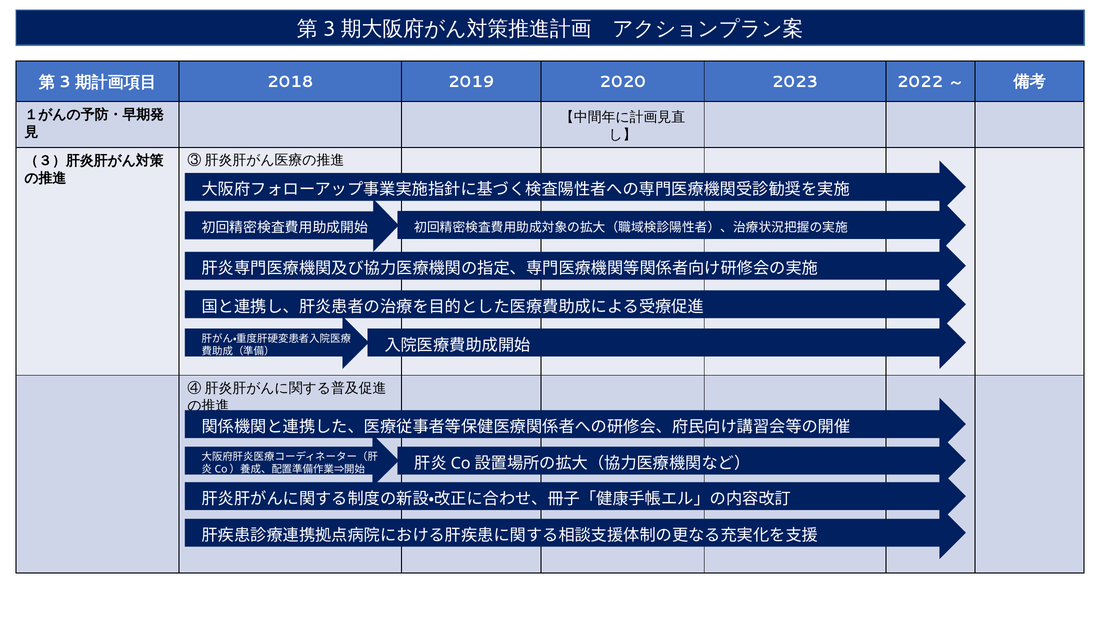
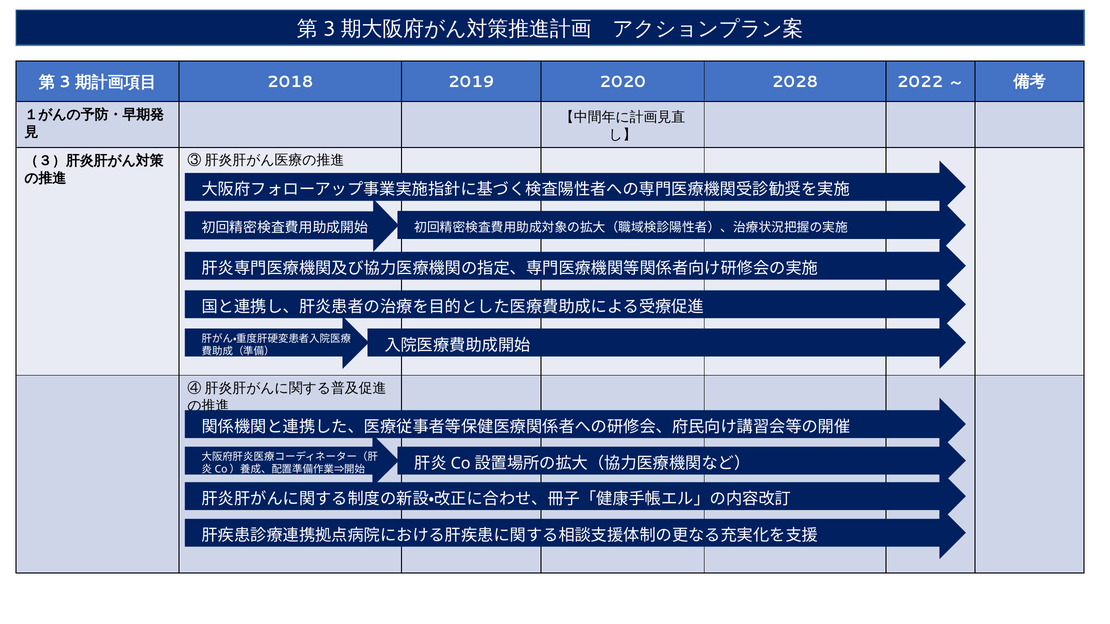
2023: 2023 -> 2028 (795, 82)
